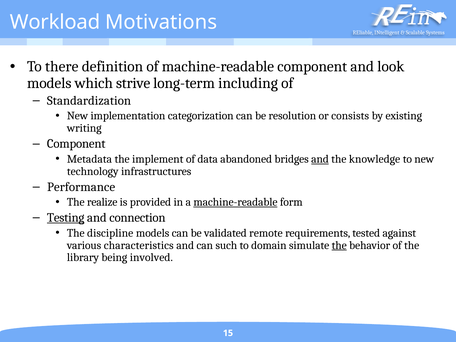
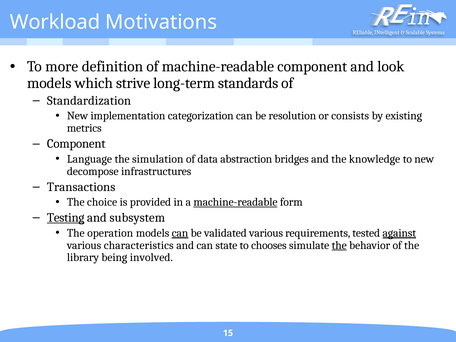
there: there -> more (62, 67)
including: including -> standards (248, 83)
writing: writing -> metrics (84, 128)
Metadata: Metadata -> Language (89, 159)
implement: implement -> simulation (158, 159)
abandoned: abandoned -> abstraction (246, 159)
and underline: present -> none (320, 159)
technology: technology -> decompose (93, 171)
Performance: Performance -> Transactions (81, 187)
realize: realize -> choice (102, 202)
connection: connection -> subsystem (137, 218)
discipline: discipline -> operation (110, 233)
can underline: none -> present (180, 233)
validated remote: remote -> various (266, 233)
against underline: none -> present (399, 233)
such: such -> state (226, 245)
domain: domain -> chooses (269, 245)
